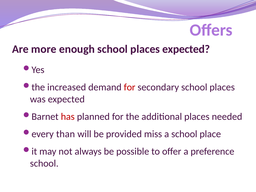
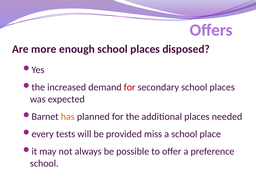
places expected: expected -> disposed (186, 49)
has colour: red -> orange (68, 117)
than: than -> tests (66, 134)
